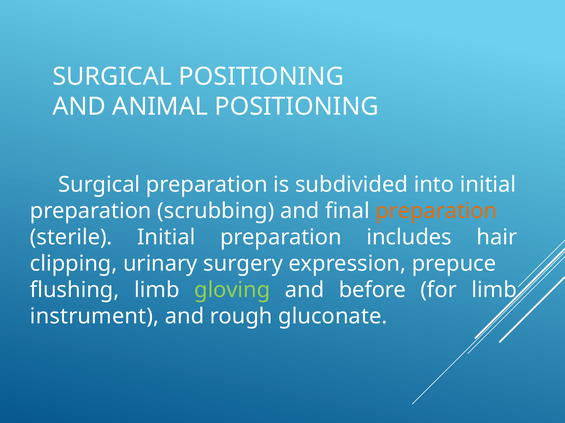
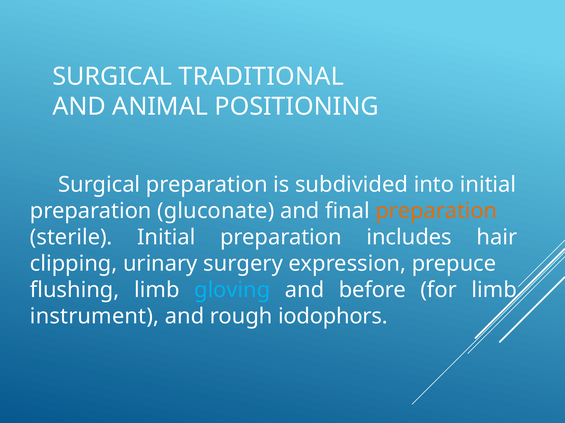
SURGICAL POSITIONING: POSITIONING -> TRADITIONAL (261, 77)
scrubbing: scrubbing -> gluconate (216, 211)
gloving colour: light green -> light blue (232, 290)
gluconate: gluconate -> iodophors (333, 317)
